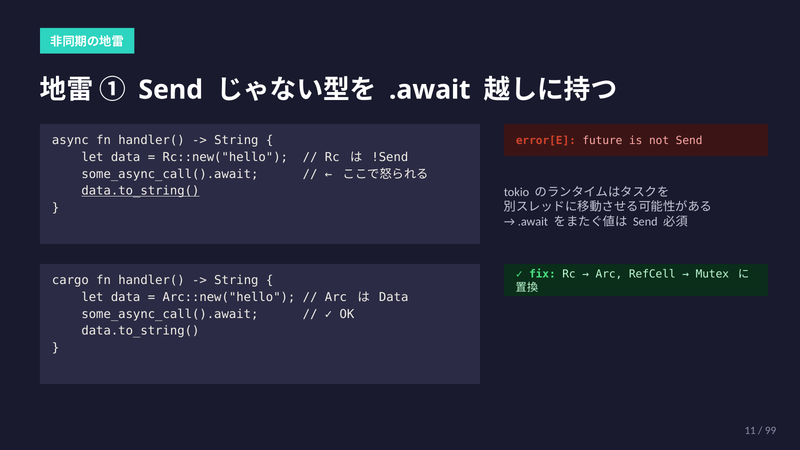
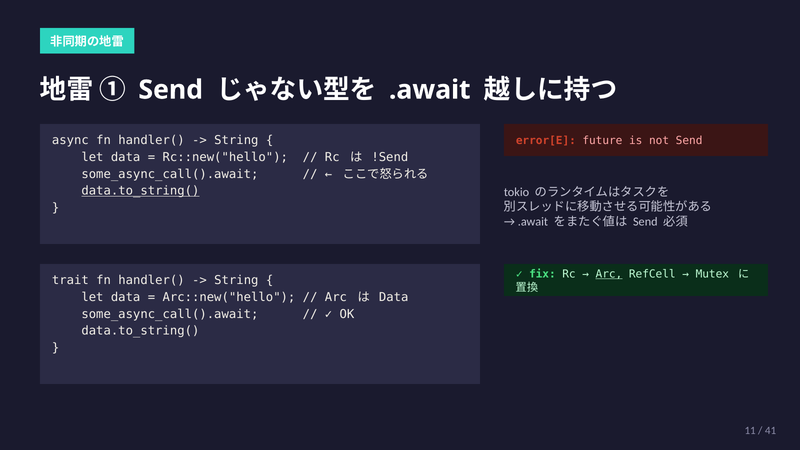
Arc underline: none -> present (609, 274)
cargo: cargo -> trait (70, 280)
99: 99 -> 41 (771, 431)
